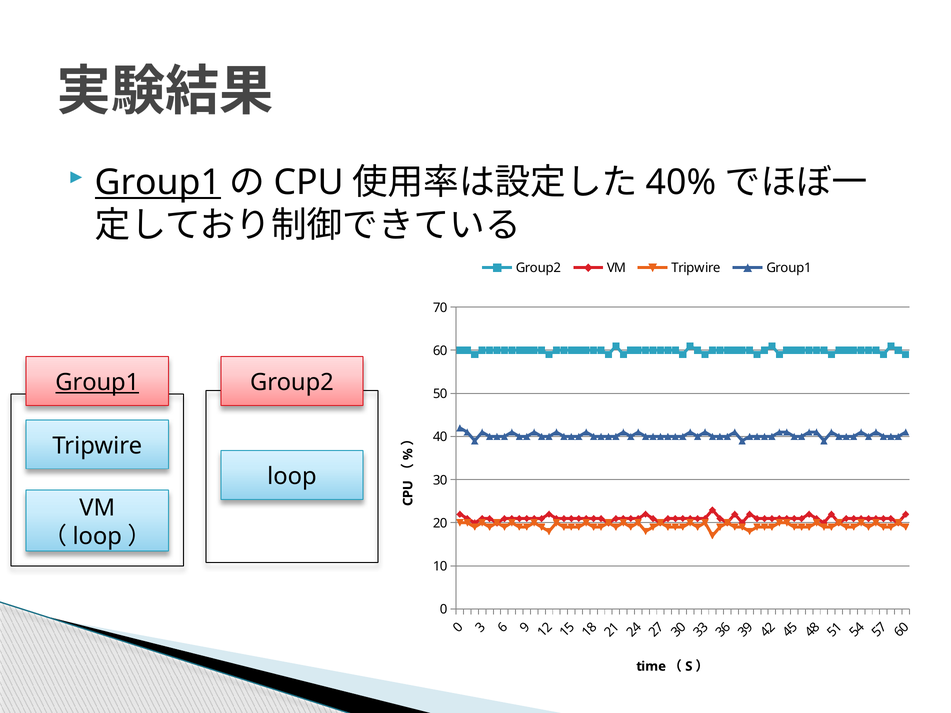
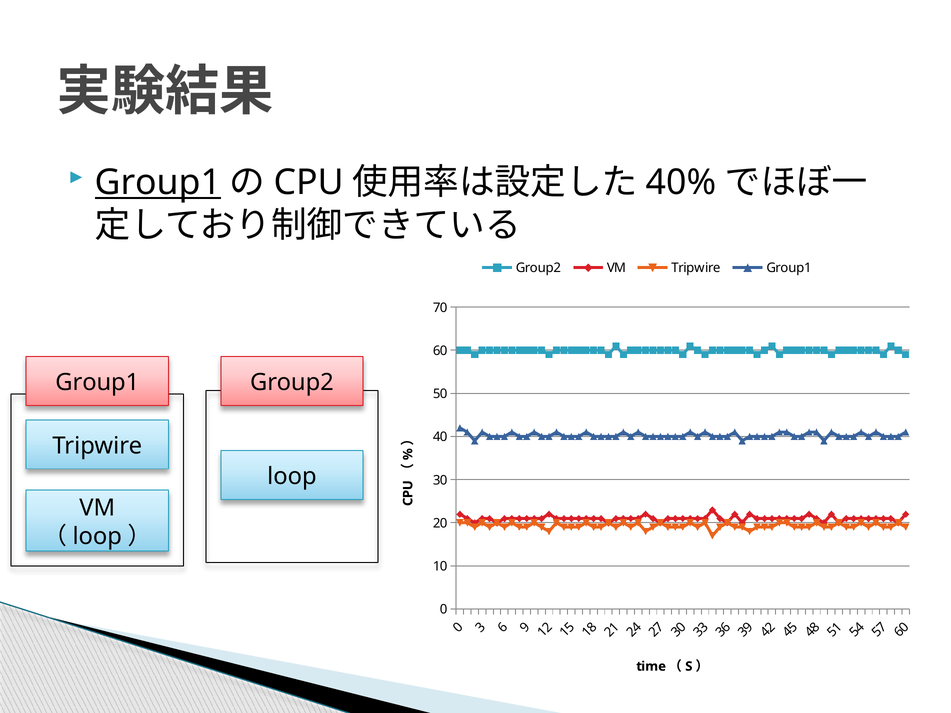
Group1 underline: present -> none (97, 383)
